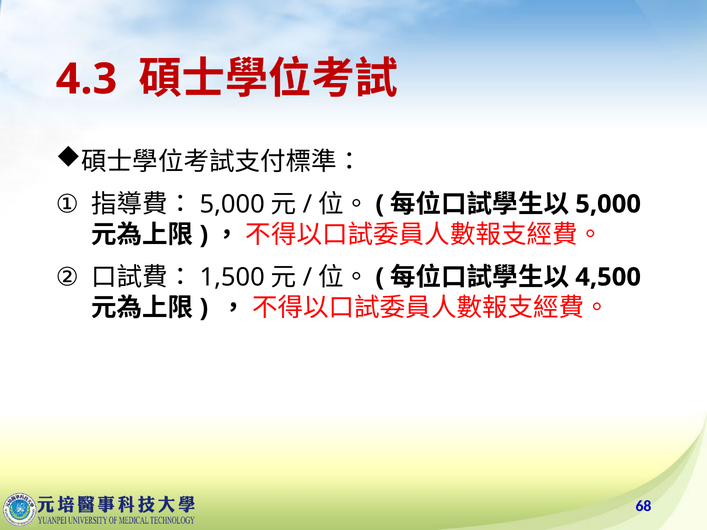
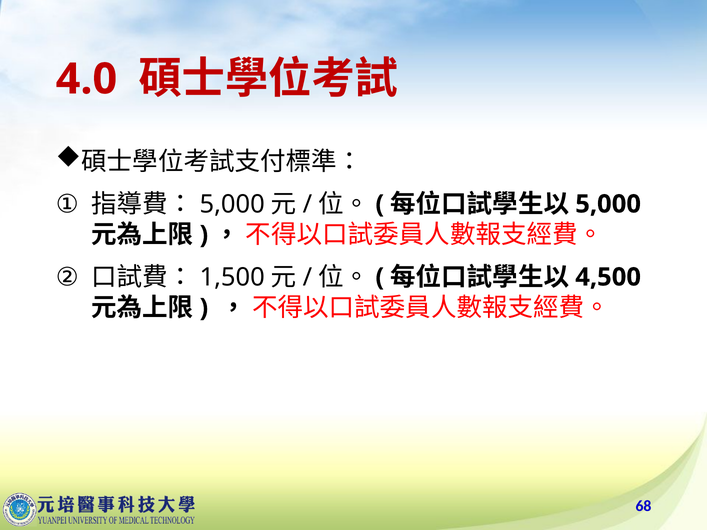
4.3: 4.3 -> 4.0 (86, 79)
